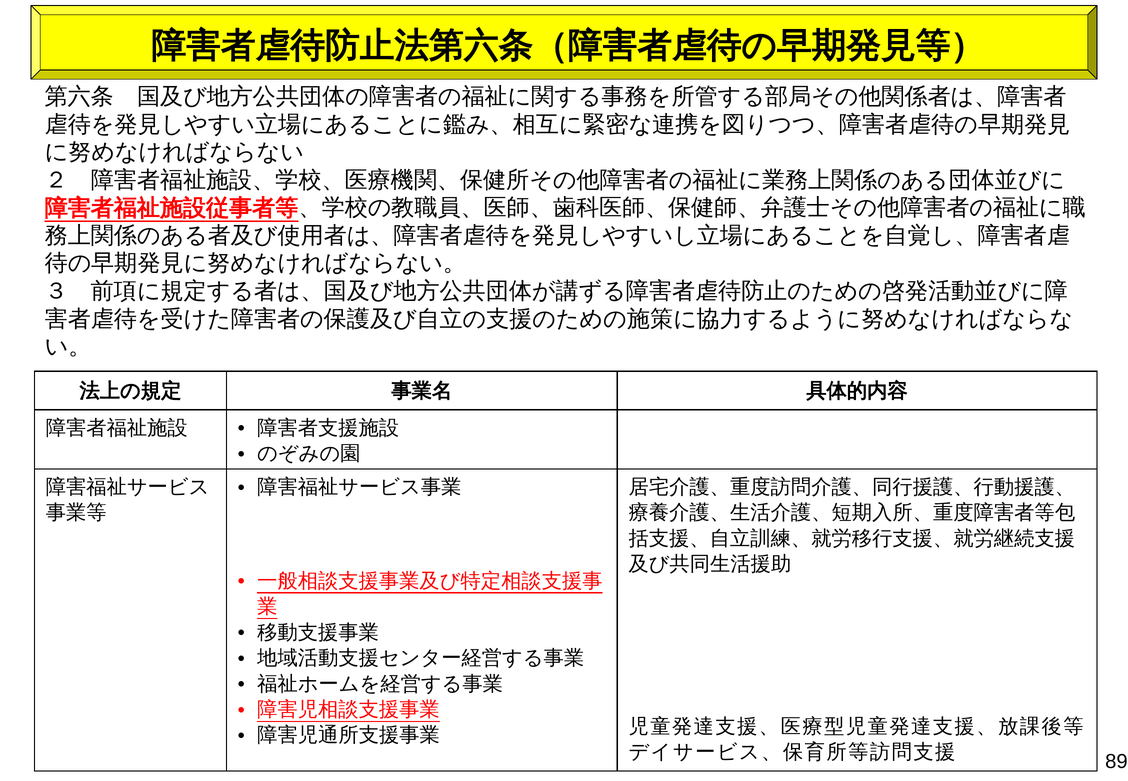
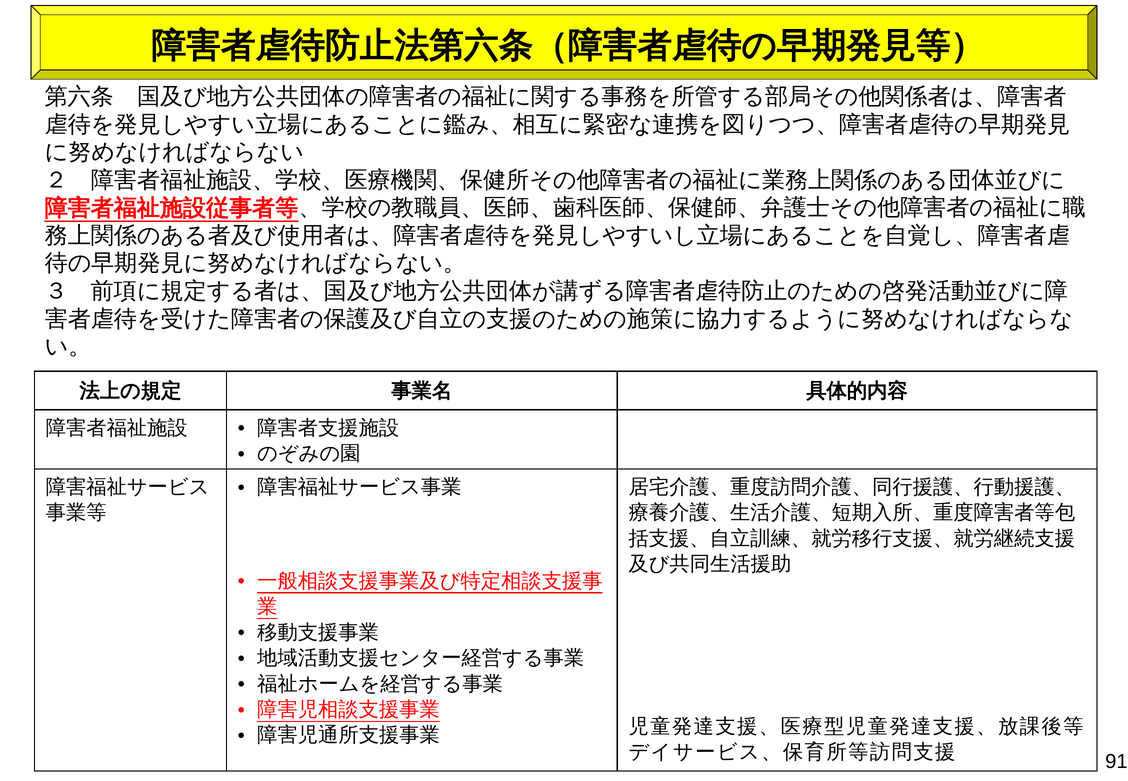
89: 89 -> 91 (1116, 762)
